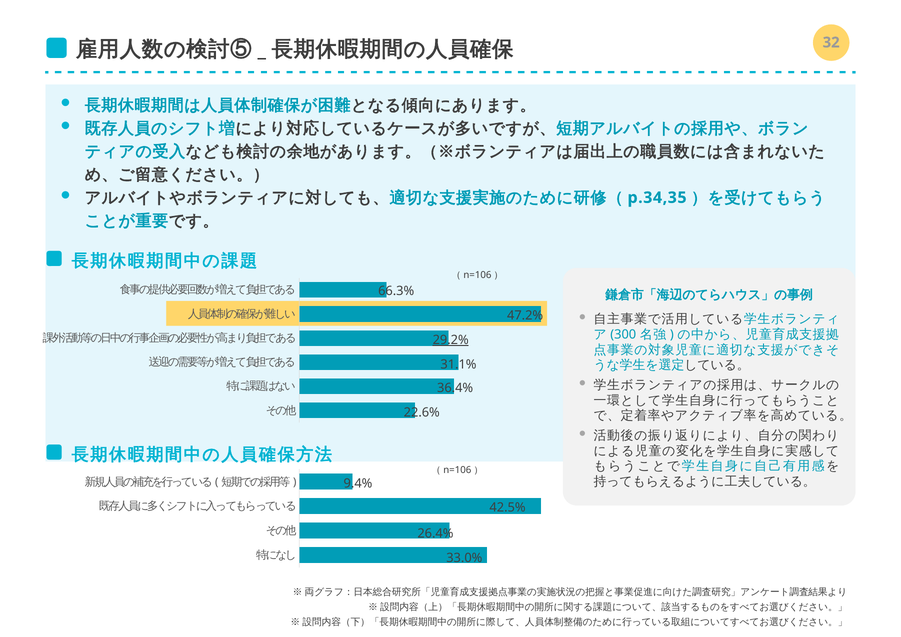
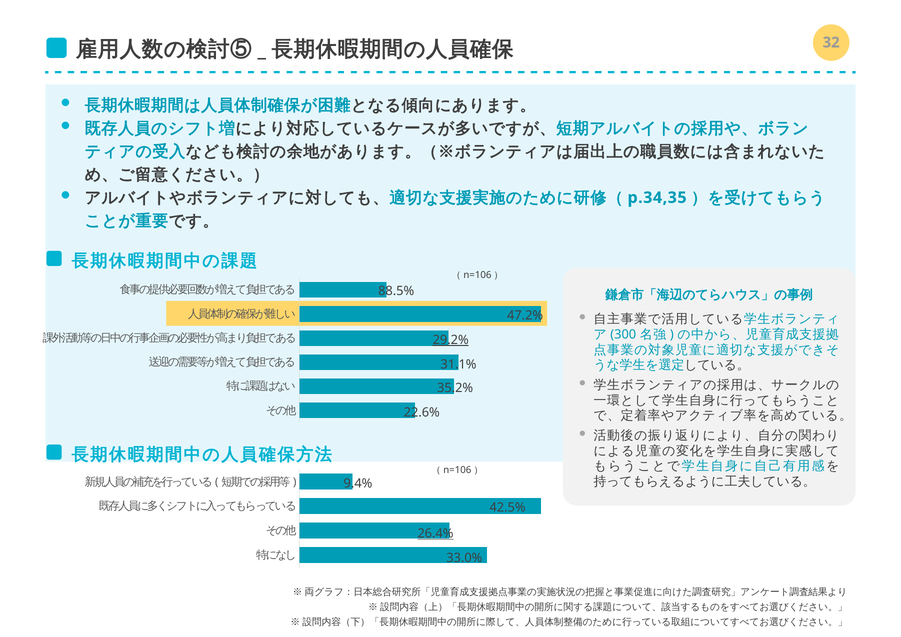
66.3%: 66.3% -> 88.5% (396, 291)
36.4%: 36.4% -> 35.2% (455, 388)
26.4% underline: none -> present (435, 534)
